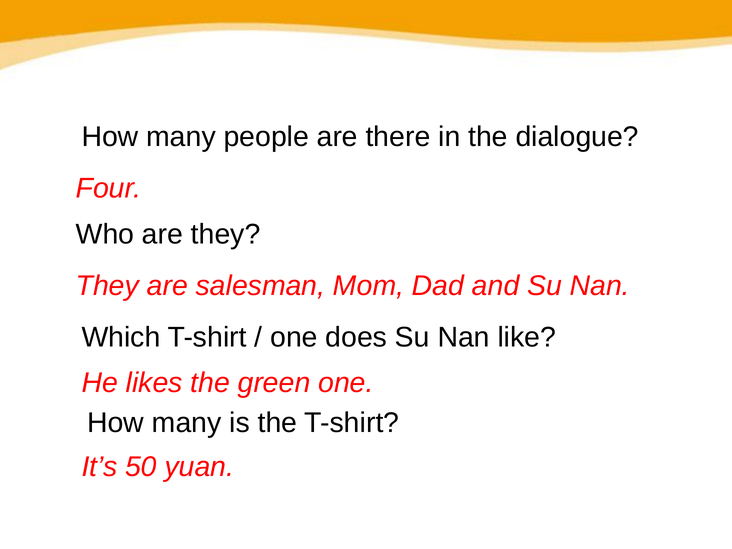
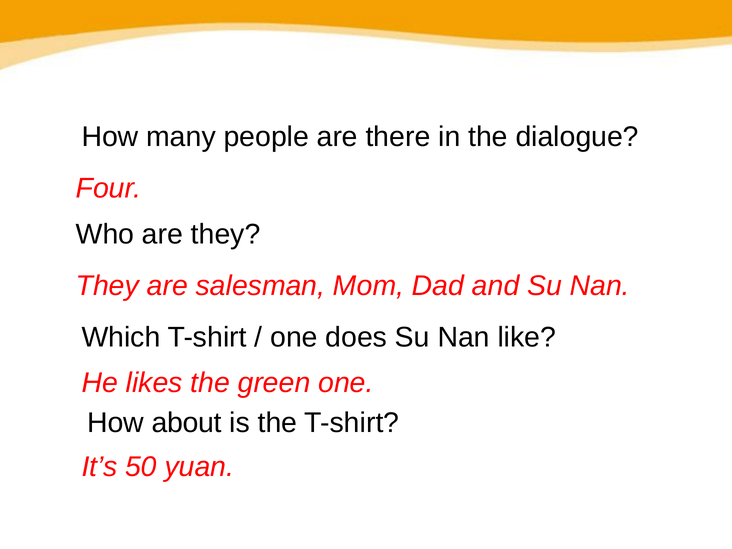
many: many -> about (187, 423)
